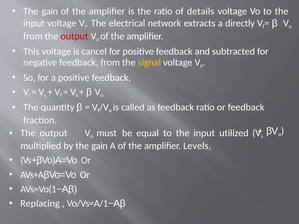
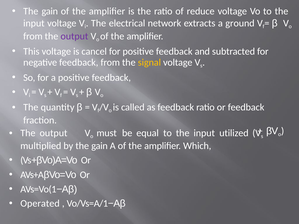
details: details -> reduce (201, 11)
directly: directly -> ground (240, 23)
output colour: red -> purple (74, 36)
Levels: Levels -> Which (197, 146)
Replacing: Replacing -> Operated (40, 204)
